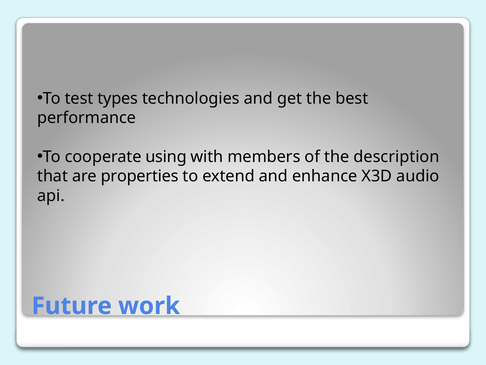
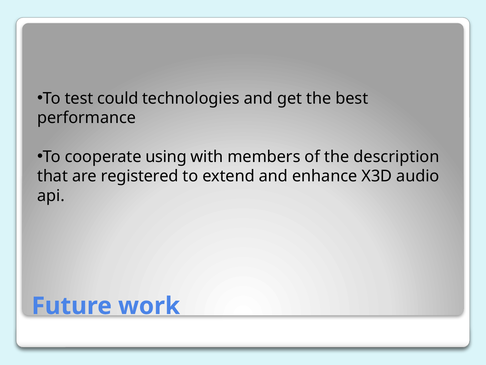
types: types -> could (118, 98)
properties: properties -> registered (140, 176)
